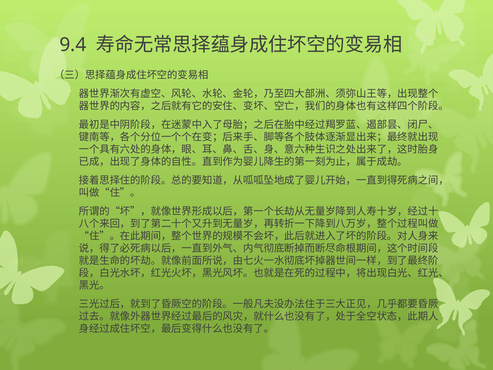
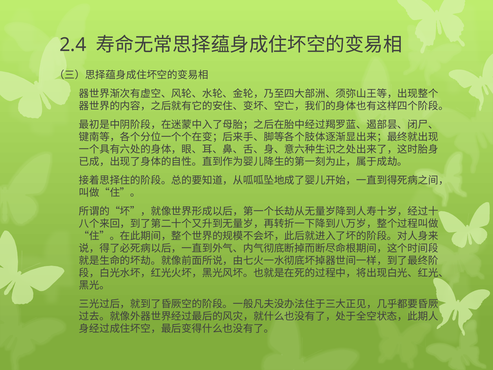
9.4: 9.4 -> 2.4 (73, 45)
